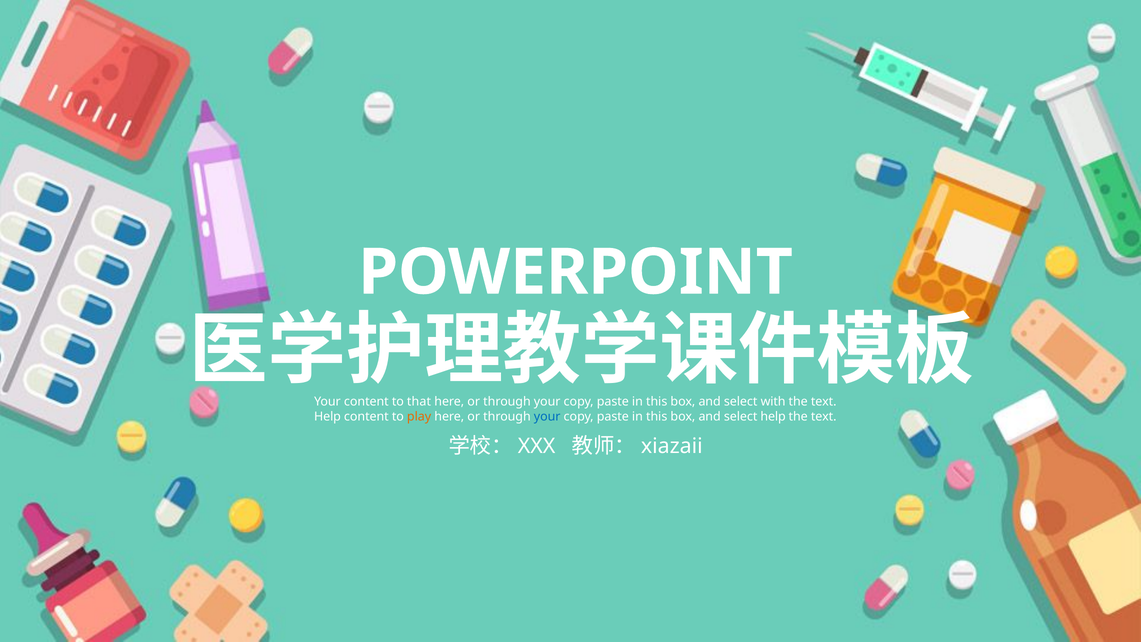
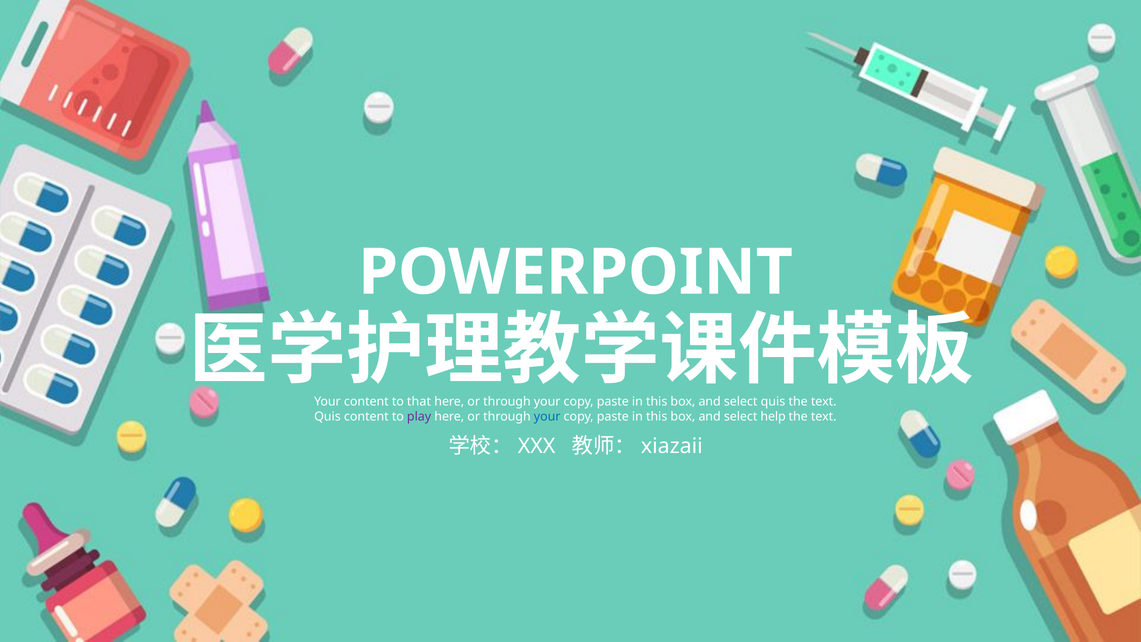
select with: with -> quis (773, 401)
Help: Help -> Quis (327, 416)
play colour: orange -> purple (419, 416)
